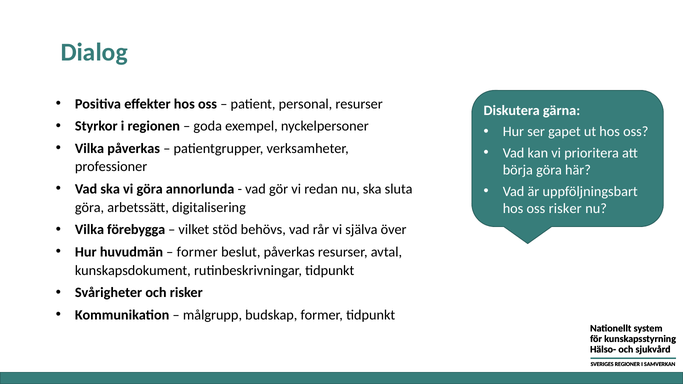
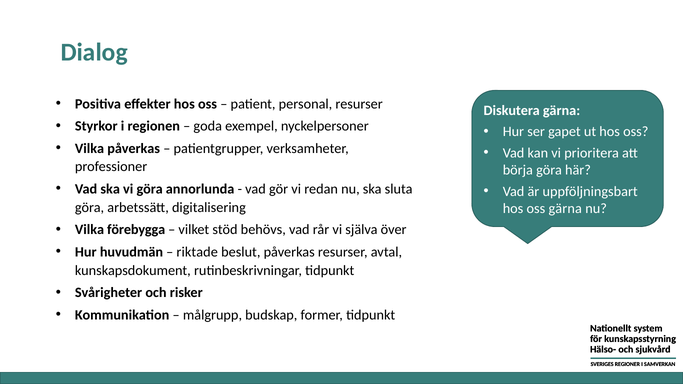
oss risker: risker -> gärna (565, 209)
former: former -> riktade (197, 252)
